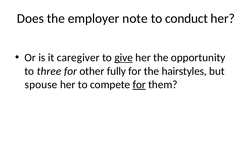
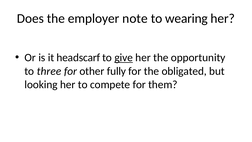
conduct: conduct -> wearing (186, 18)
caregiver: caregiver -> headscarf (78, 58)
hairstyles: hairstyles -> obligated (184, 71)
spouse: spouse -> looking (41, 84)
for underline: present -> none (139, 84)
